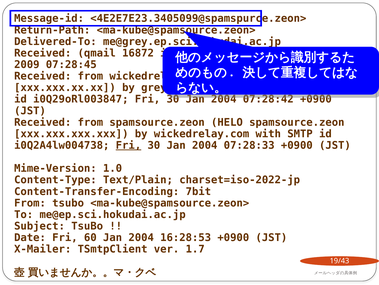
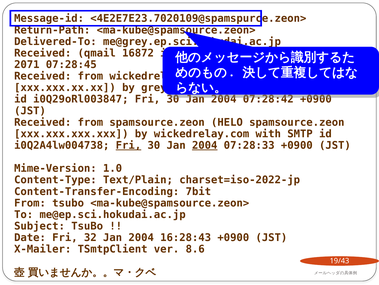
<4E2E7E23.3405099@spamspurce.zeon>: <4E2E7E23.3405099@spamspurce.zeon> -> <4E2E7E23.7020109@spamspurce.zeon> (198, 18)
2009: 2009 -> 2071 (27, 64)
2004 underline: none -> present (205, 145)
60: 60 -> 32 (90, 237)
16:28:53: 16:28:53 -> 16:28:43 (186, 237)
1.7: 1.7 -> 8.6 (195, 249)
